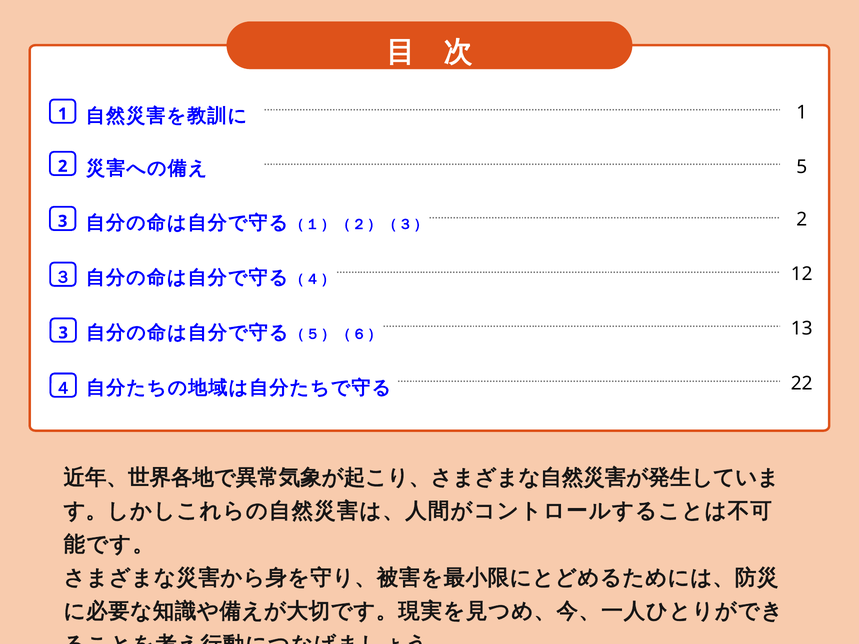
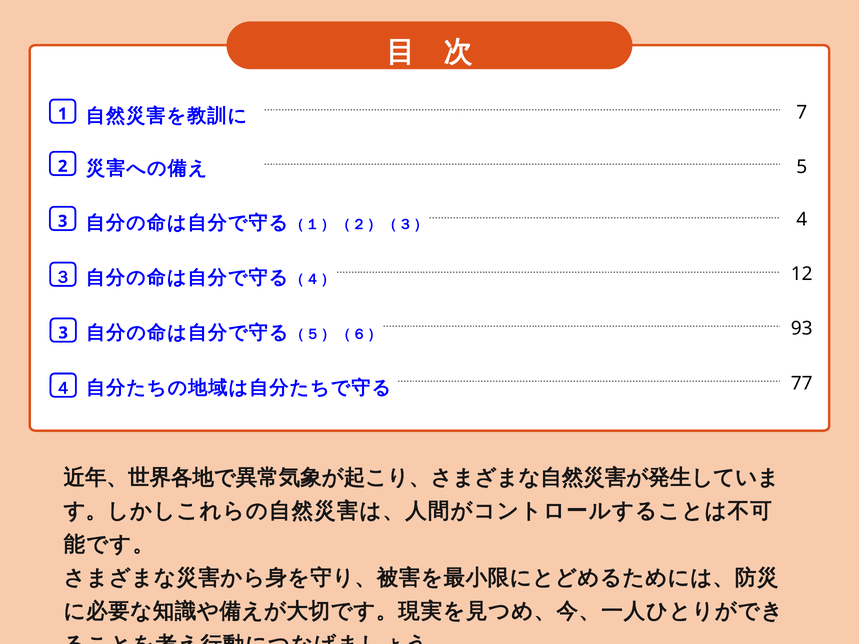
1: 1 -> 7 (802, 112)
2: 2 -> 4 (802, 219)
13: 13 -> 93 (802, 329)
22: 22 -> 77 (802, 384)
